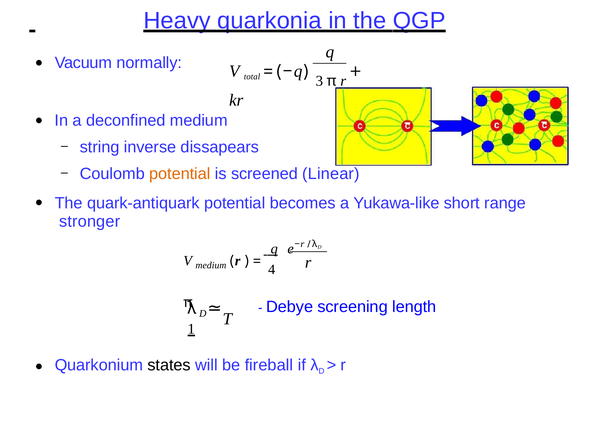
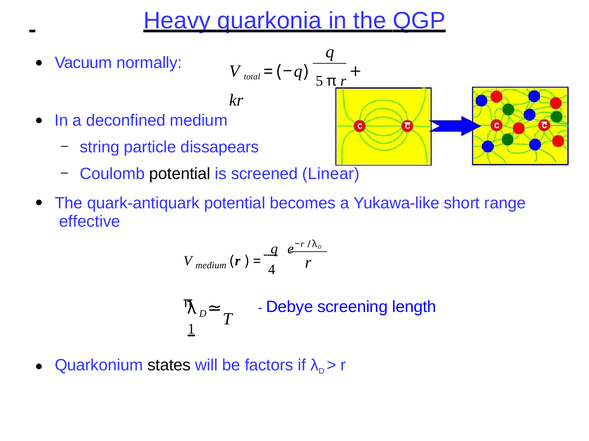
3: 3 -> 5 (319, 81)
inverse: inverse -> particle (150, 147)
potential colour: orange -> black (180, 174)
stronger: stronger -> effective (90, 222)
fireball: fireball -> factors (269, 366)
